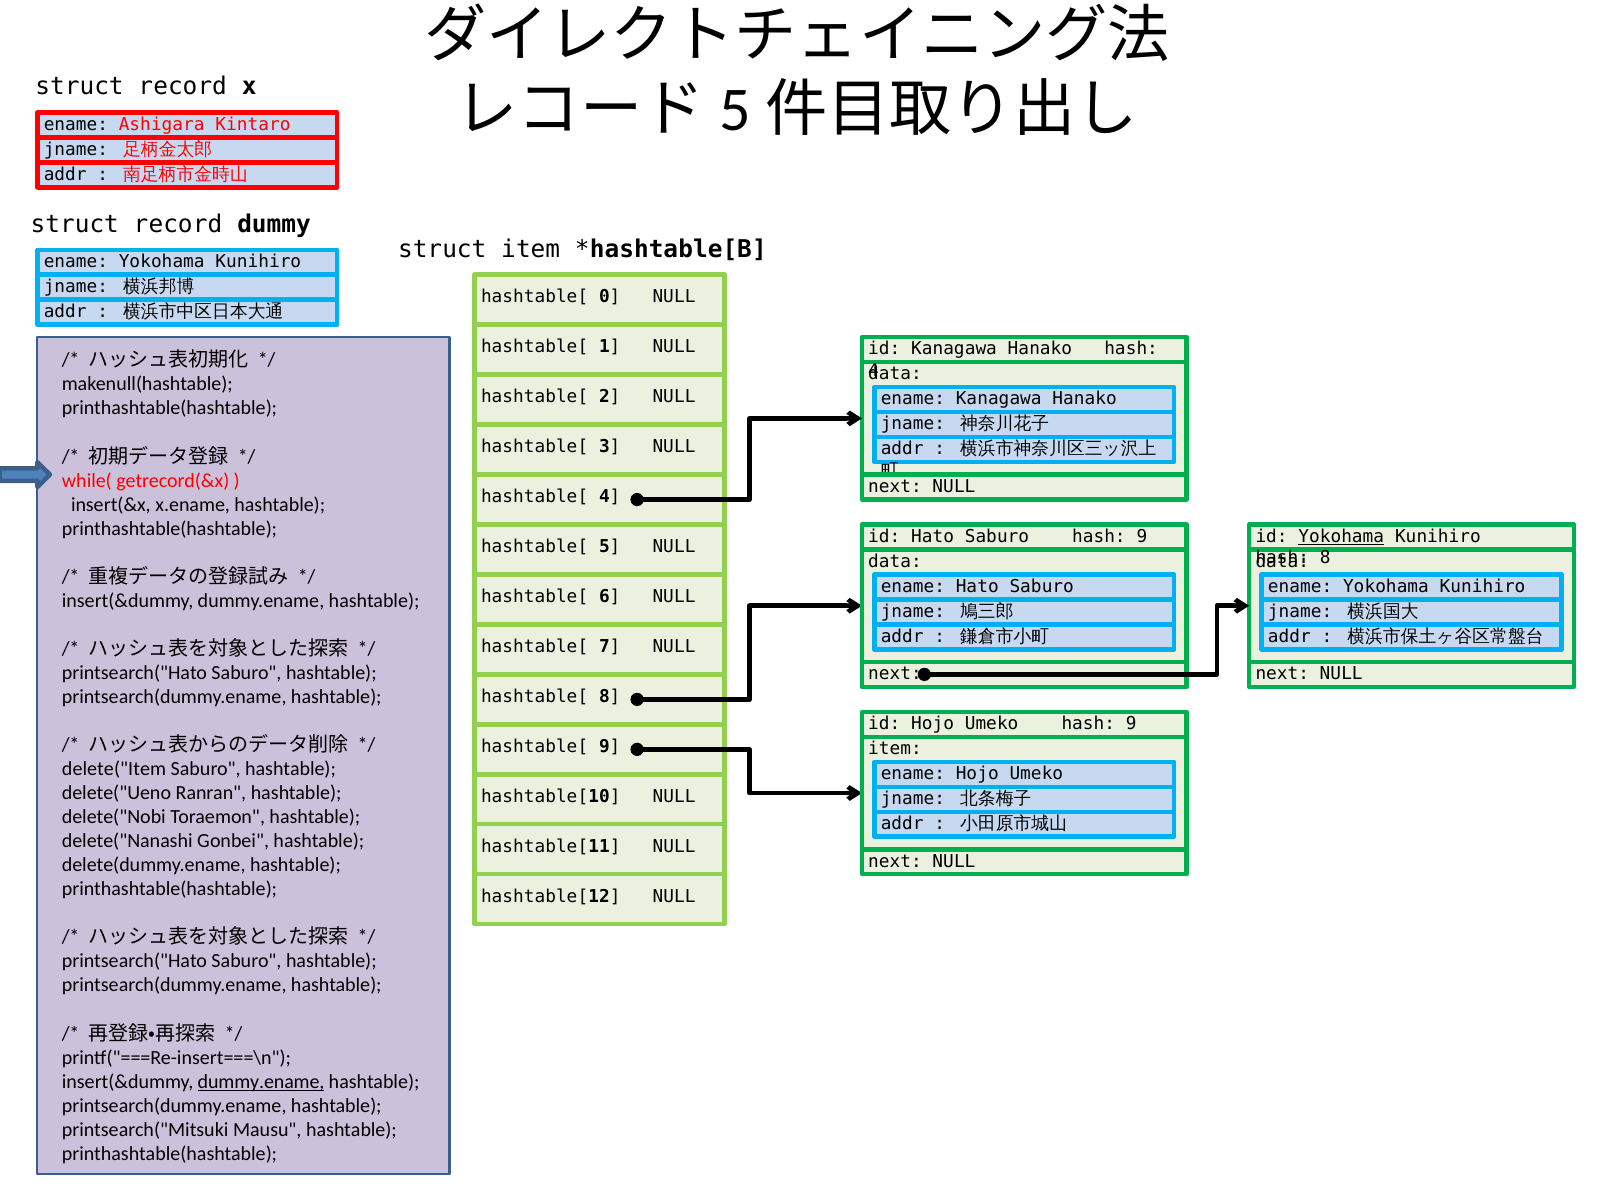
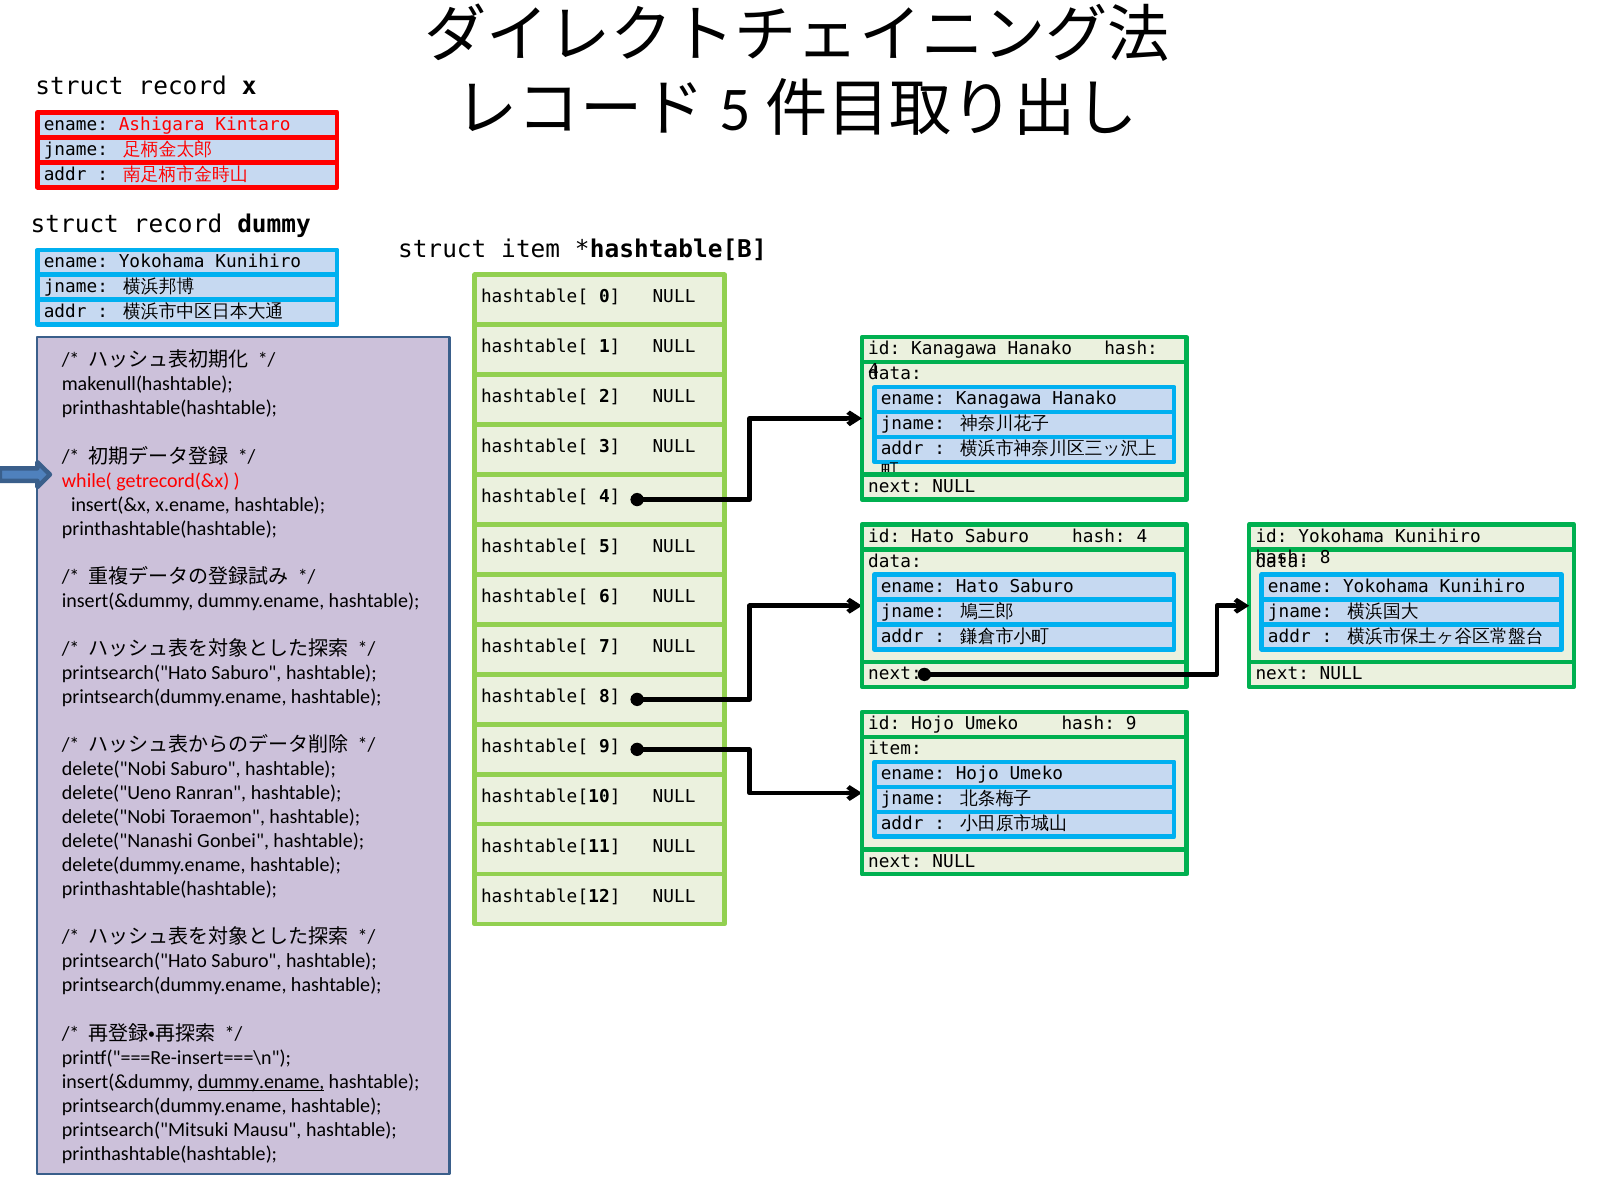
Saburo hash 9: 9 -> 4 (1142, 537)
Yokohama underline: present -> none (1341, 537)
delete("Item: delete("Item -> delete("Nobi (114, 769)
